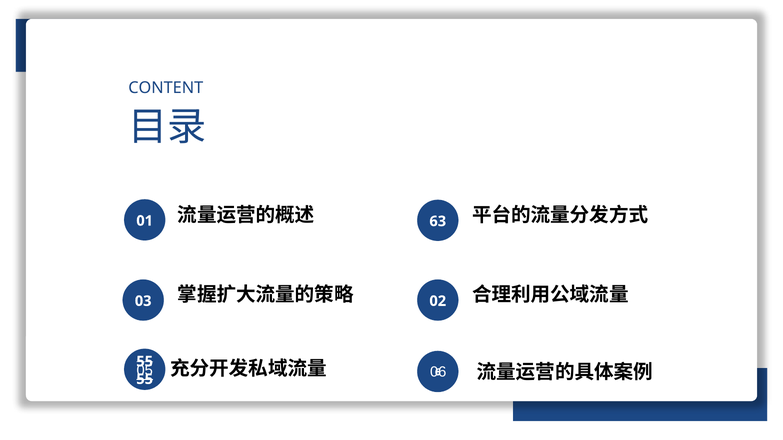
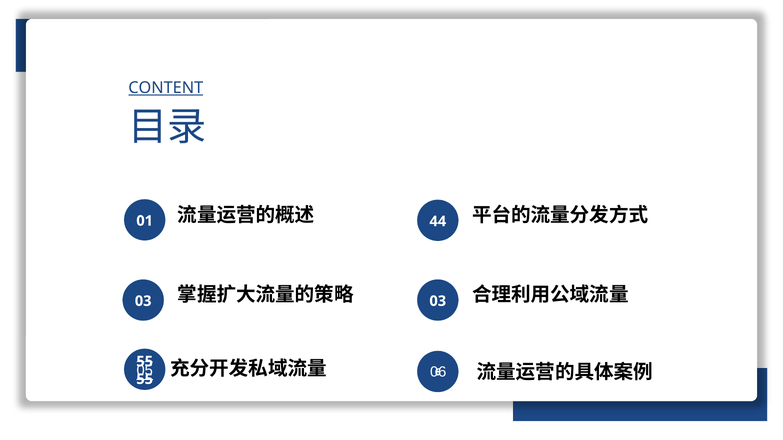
CONTENT underline: none -> present (166, 88)
63: 63 -> 44 (438, 222)
02: 02 -> 03 (438, 301)
